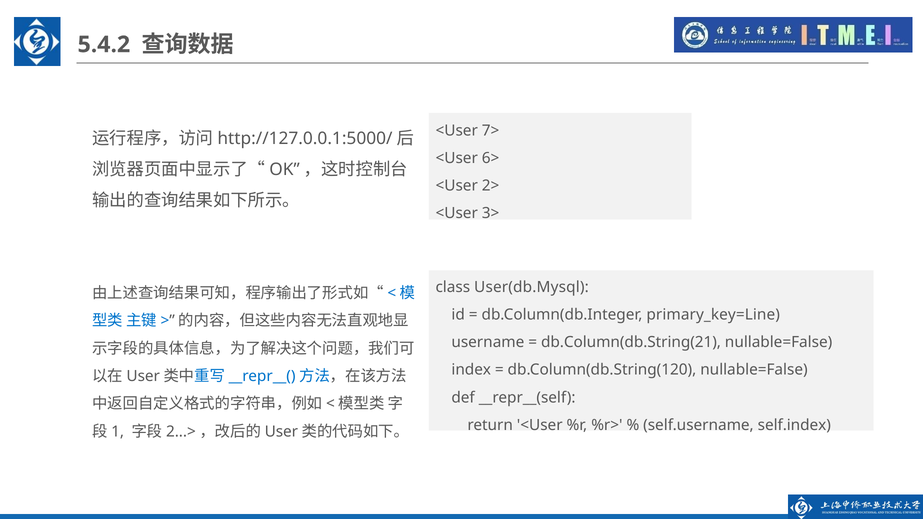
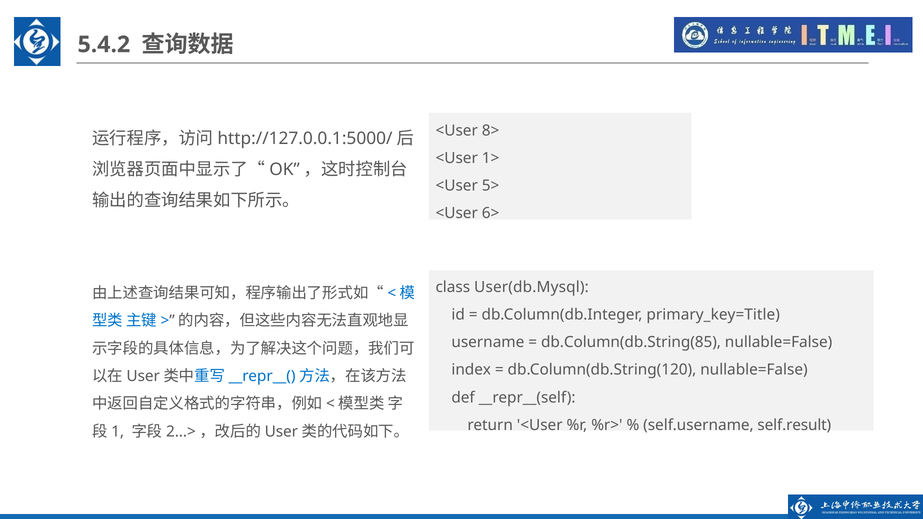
7>: 7> -> 8> (491, 131)
6>: 6> -> 1> (491, 158)
2>: 2> -> 5> (491, 186)
3>: 3> -> 6> (491, 214)
primary_key=Line: primary_key=Line -> primary_key=Title (713, 315)
db.Column(db.String(21: db.Column(db.String(21 -> db.Column(db.String(85 (631, 342)
self.index: self.index -> self.result (794, 425)
